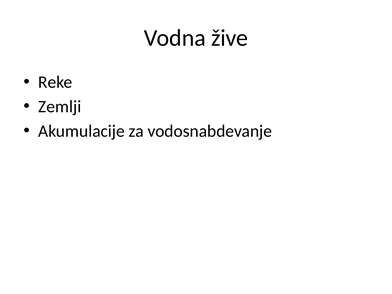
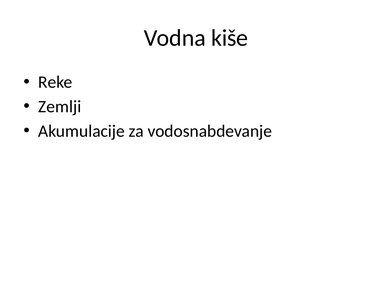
žive: žive -> kiše (230, 38)
